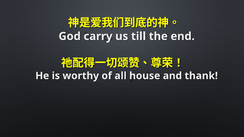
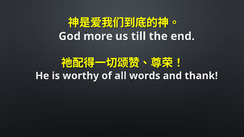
carry: carry -> more (98, 36)
house: house -> words (145, 76)
